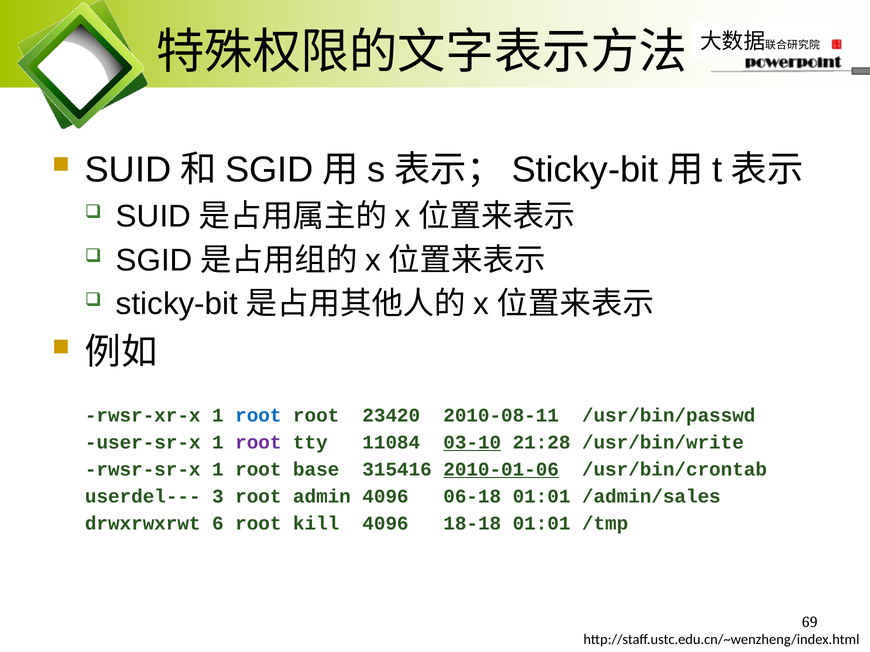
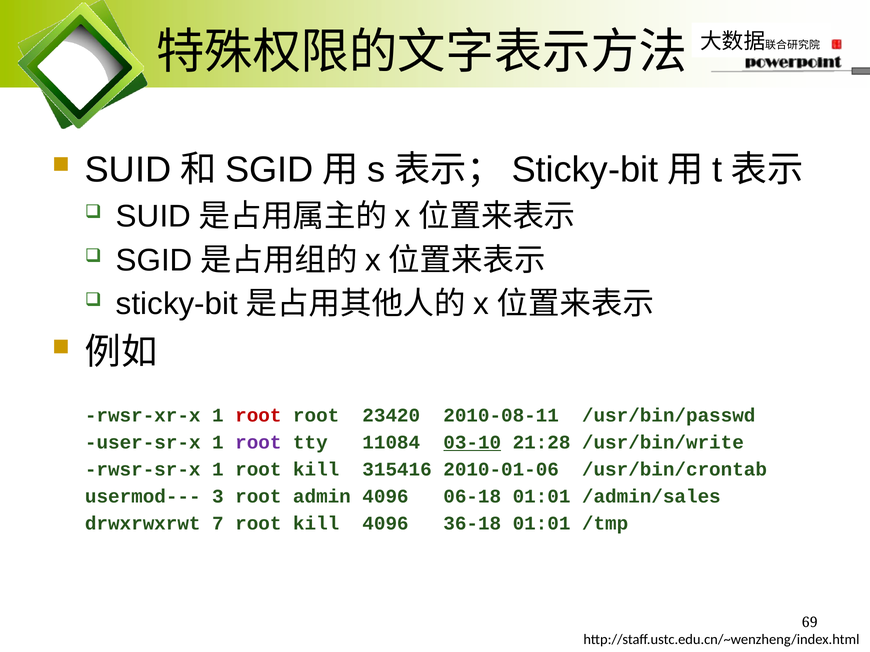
root colour: blue -> red (258, 416)
1 root base: base -> kill (316, 470)
2010-01-06 underline: present -> none (501, 470)
userdel---: userdel--- -> usermod--- (143, 497)
6: 6 -> 7 (218, 524)
18-18: 18-18 -> 36-18 (472, 524)
